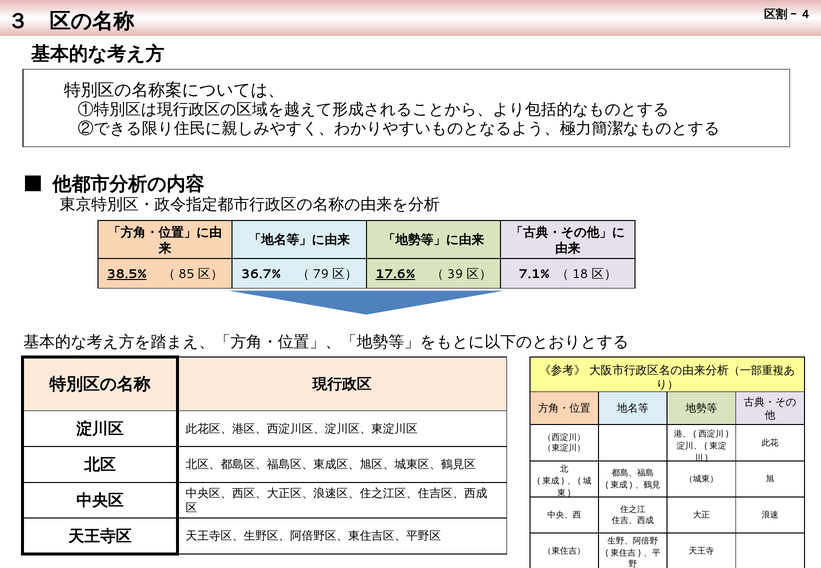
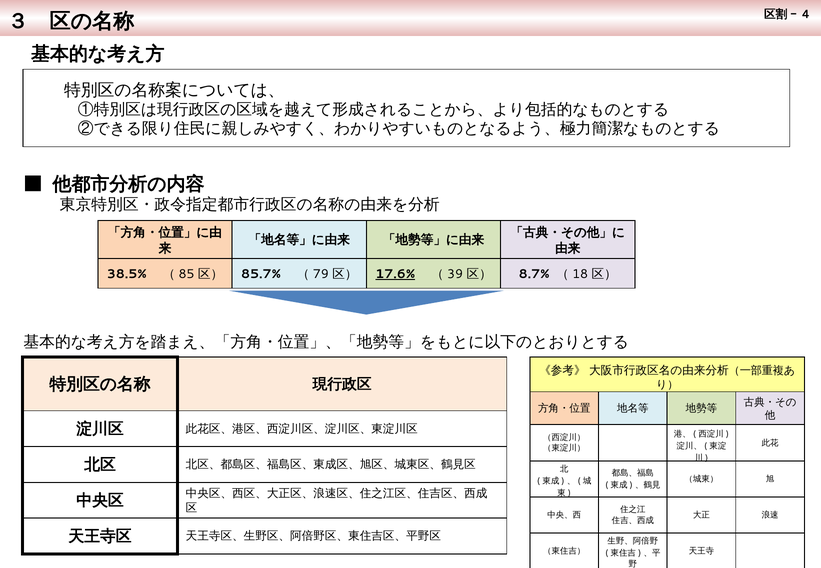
38.5% underline: present -> none (127, 274)
36.7%: 36.7% -> 85.7% (261, 274)
7.1%: 7.1% -> 8.7% (534, 274)
